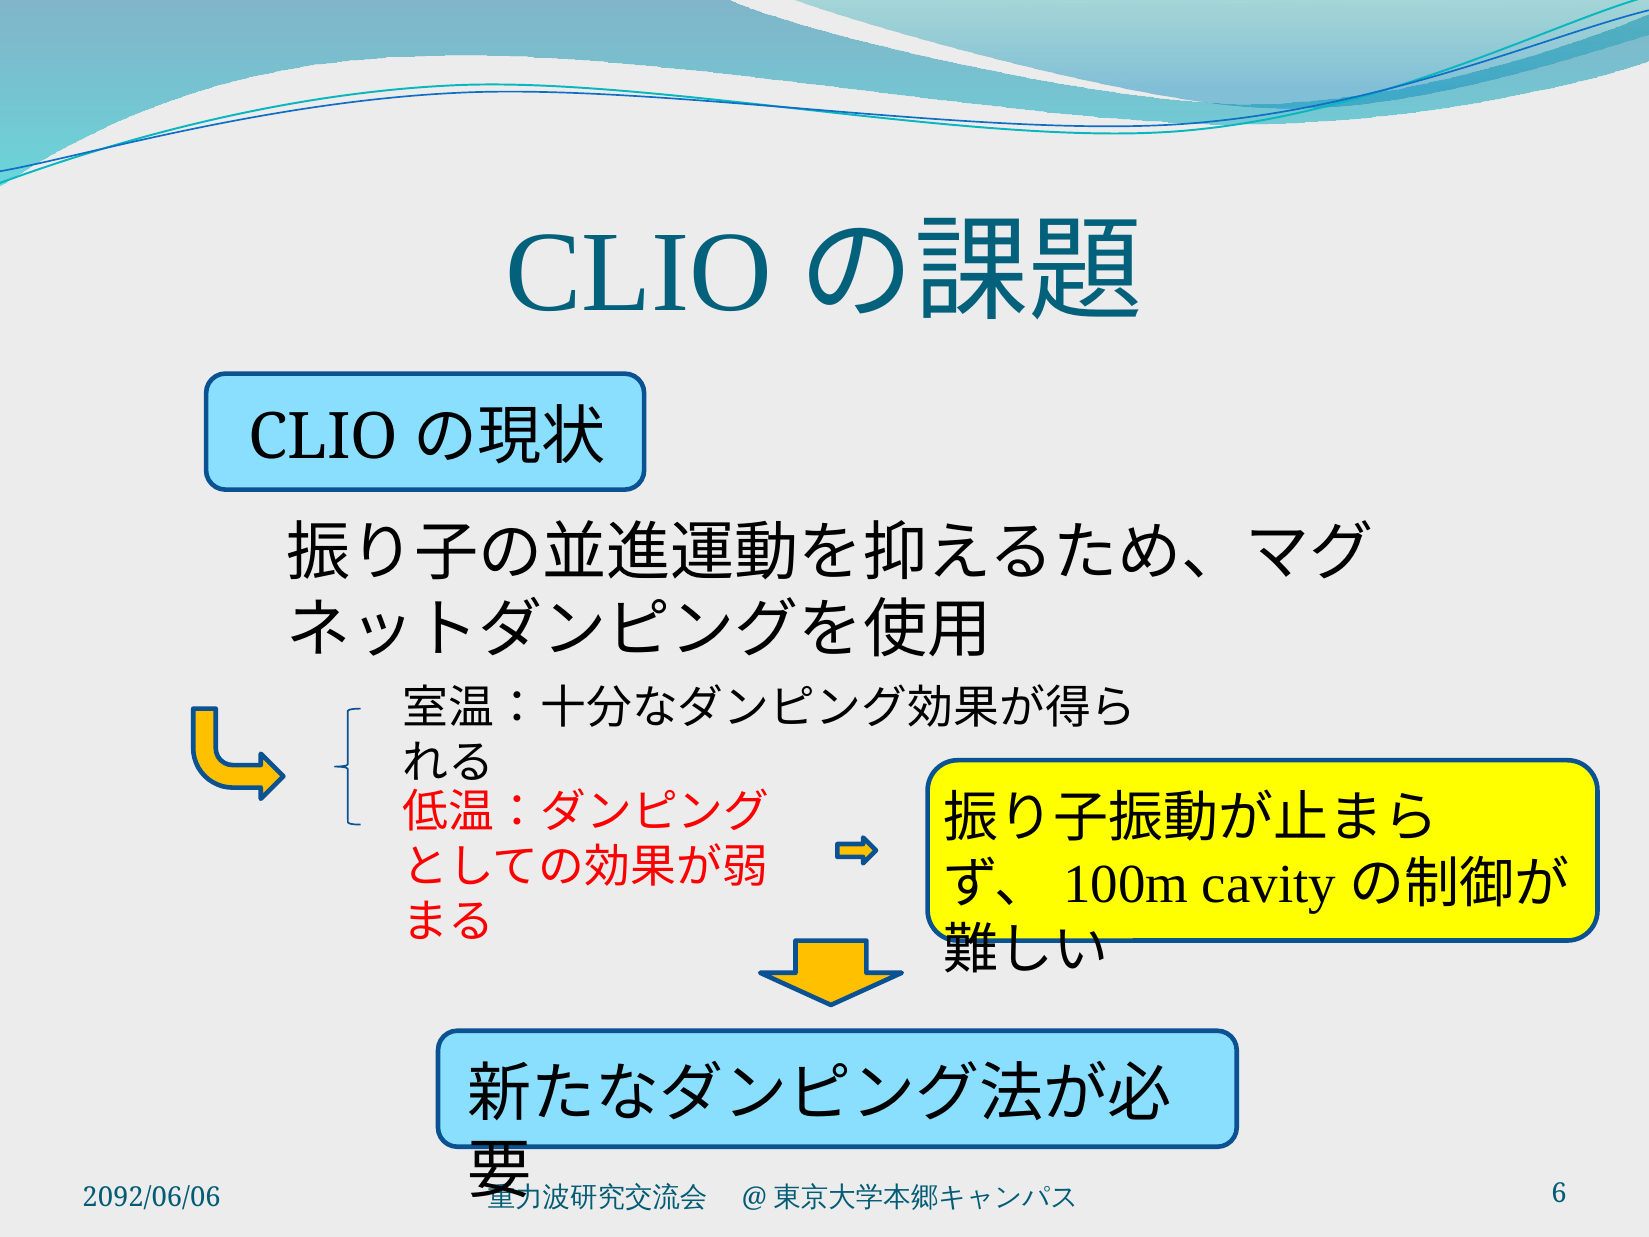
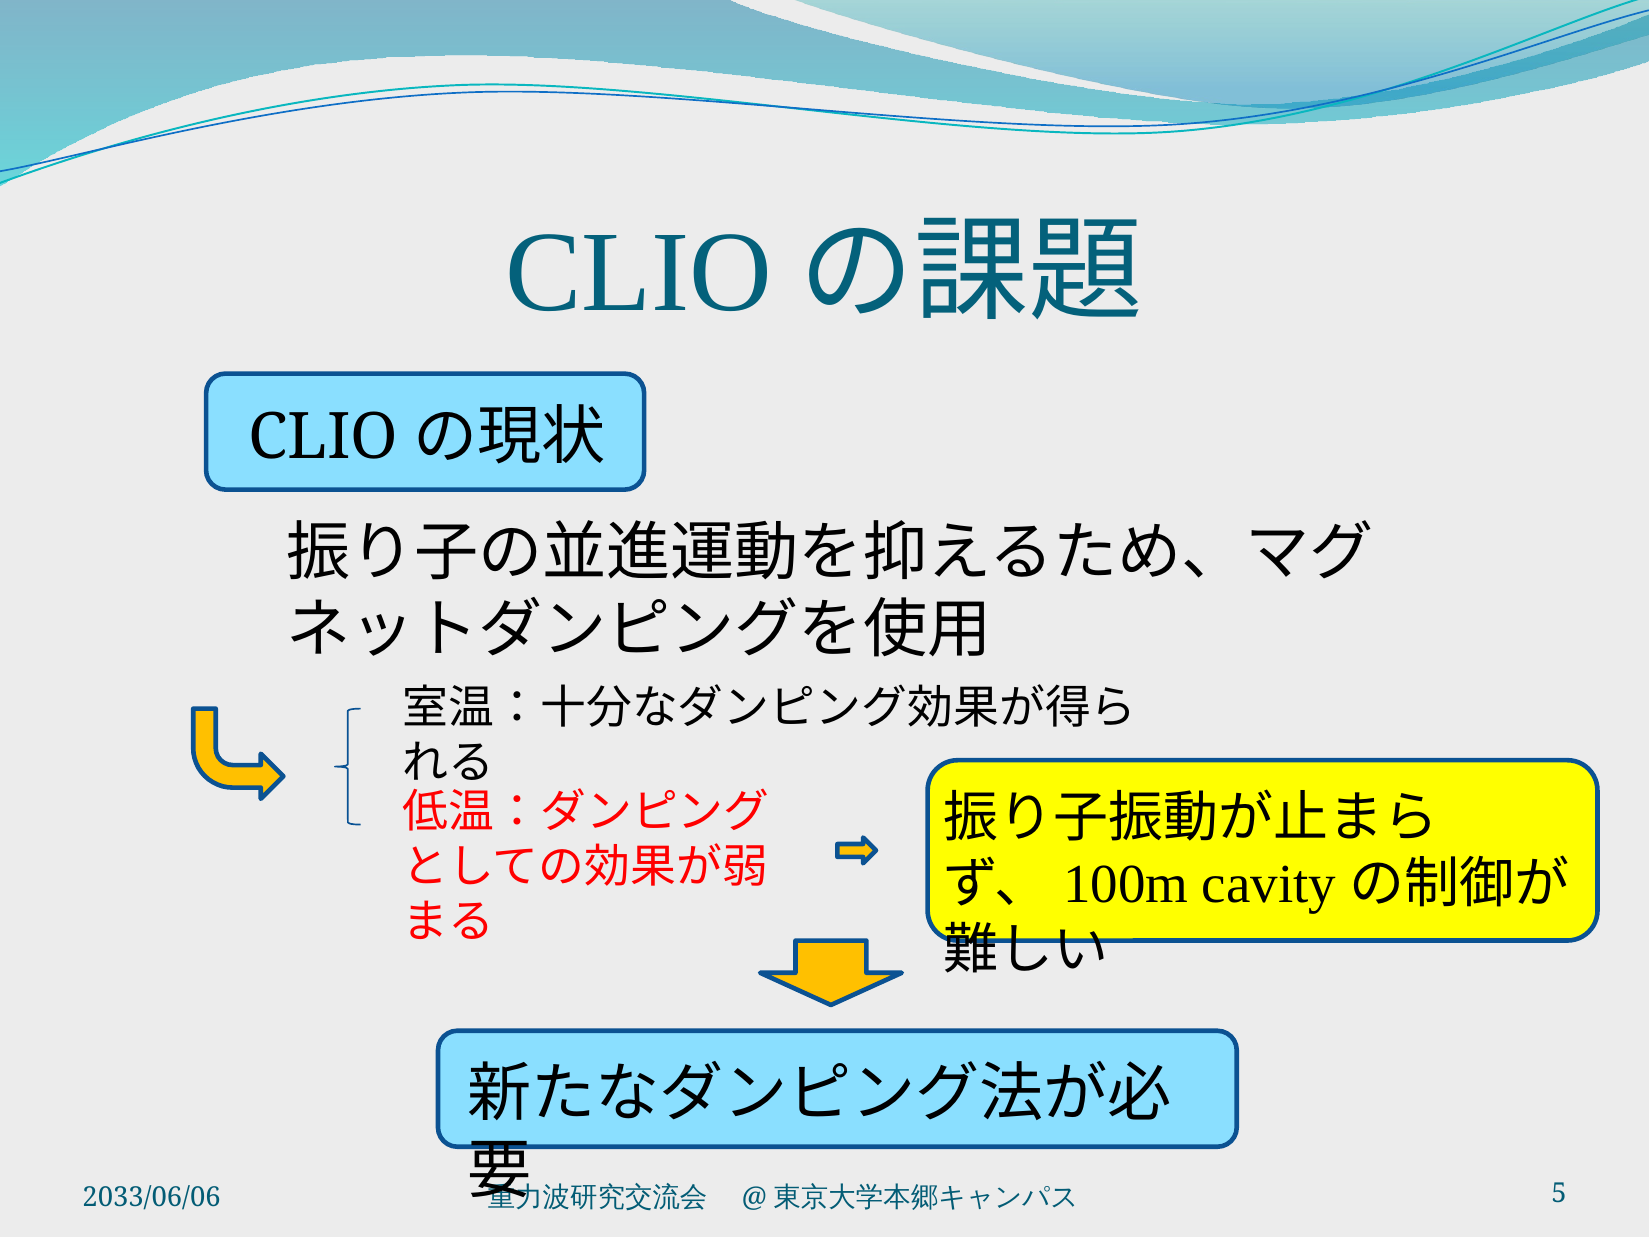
6: 6 -> 5 (1559, 1193)
2092/06/06: 2092/06/06 -> 2033/06/06 (152, 1197)
